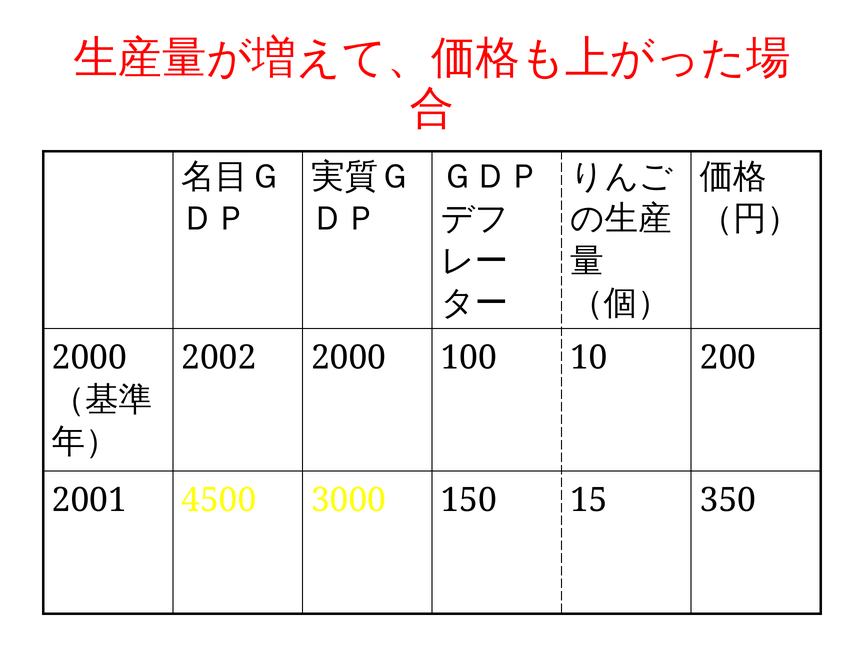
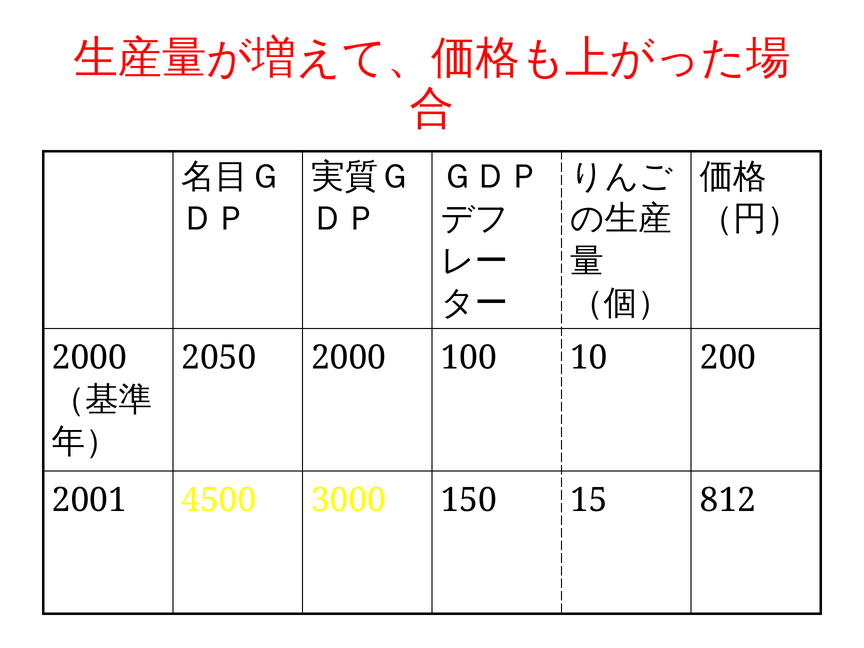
2002: 2002 -> 2050 (219, 358)
350: 350 -> 812 (728, 500)
